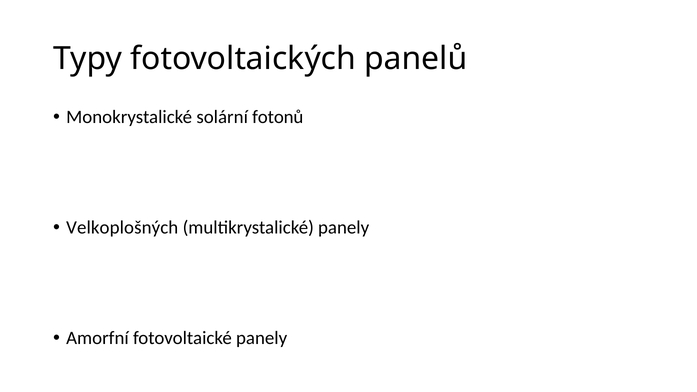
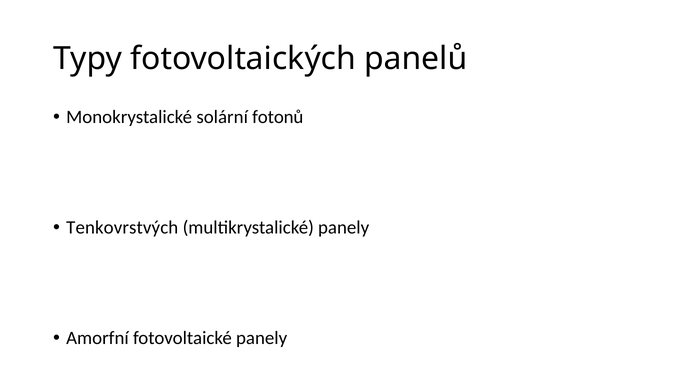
Velkoplošných: Velkoplošných -> Tenkovrstvých (122, 228)
